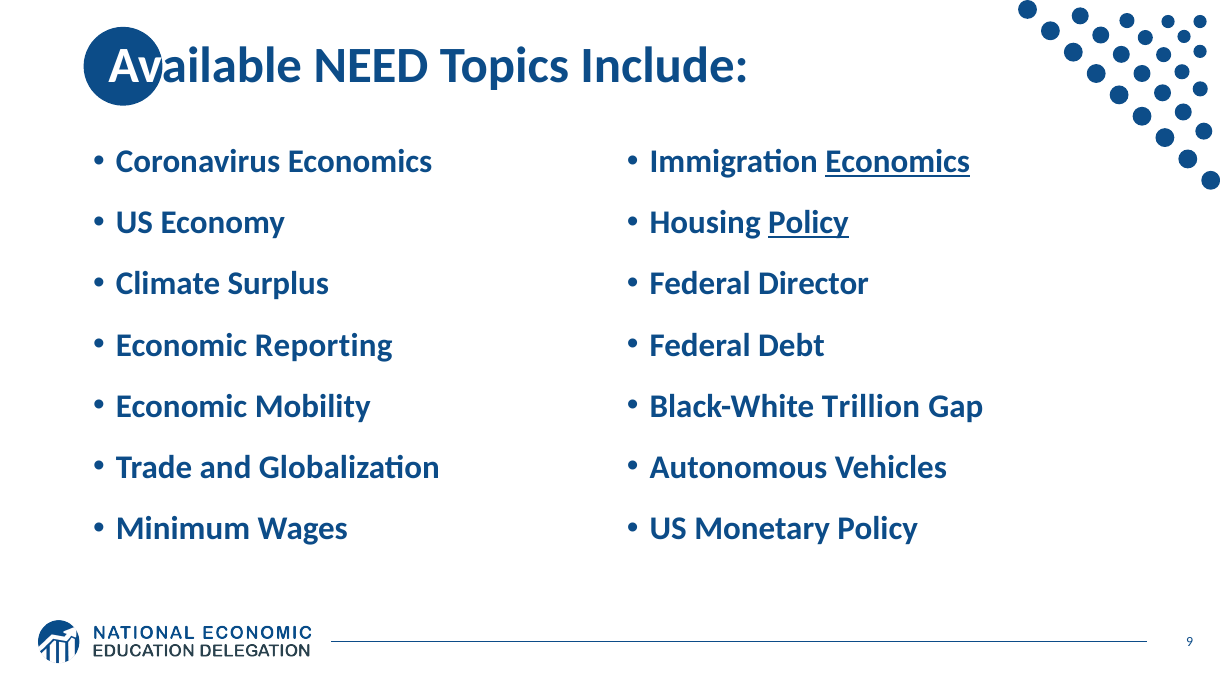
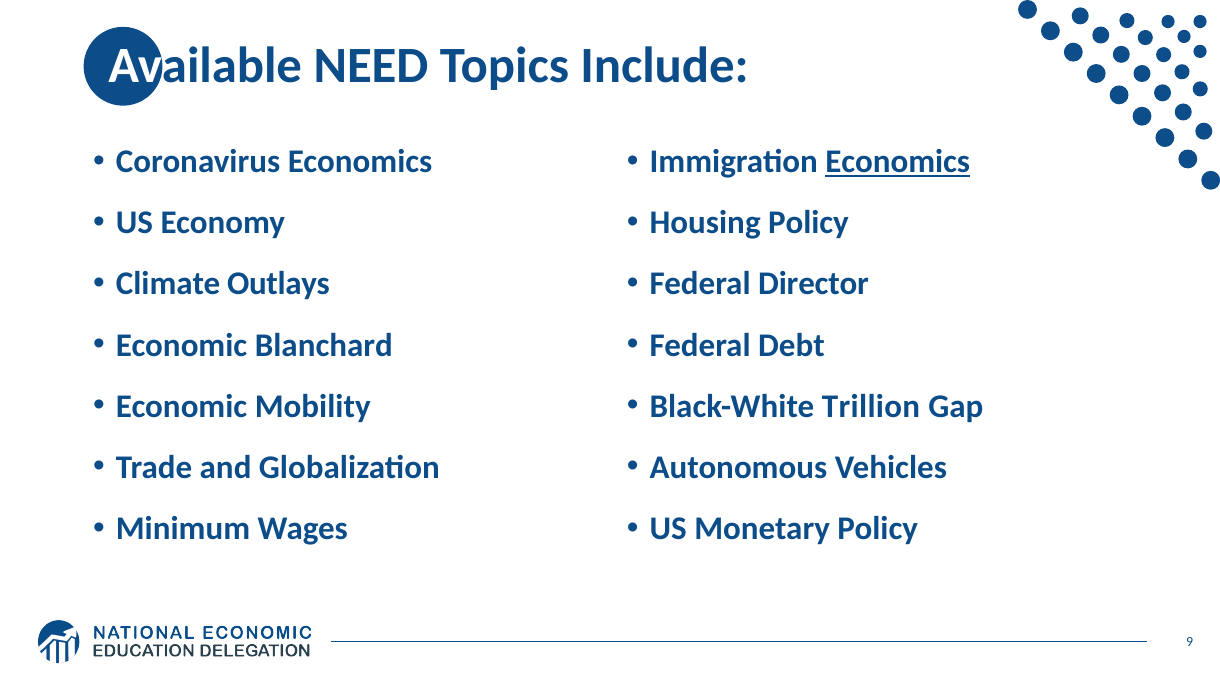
Policy underline: present -> none (808, 223)
Surplus: Surplus -> Outlays (278, 284)
Reporting: Reporting -> Blanchard (324, 345)
